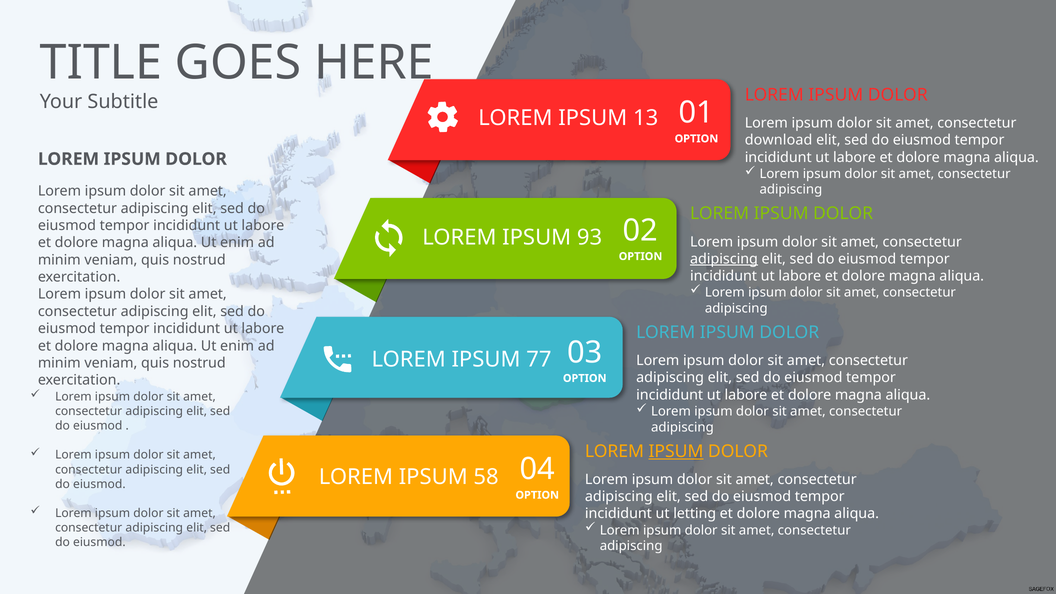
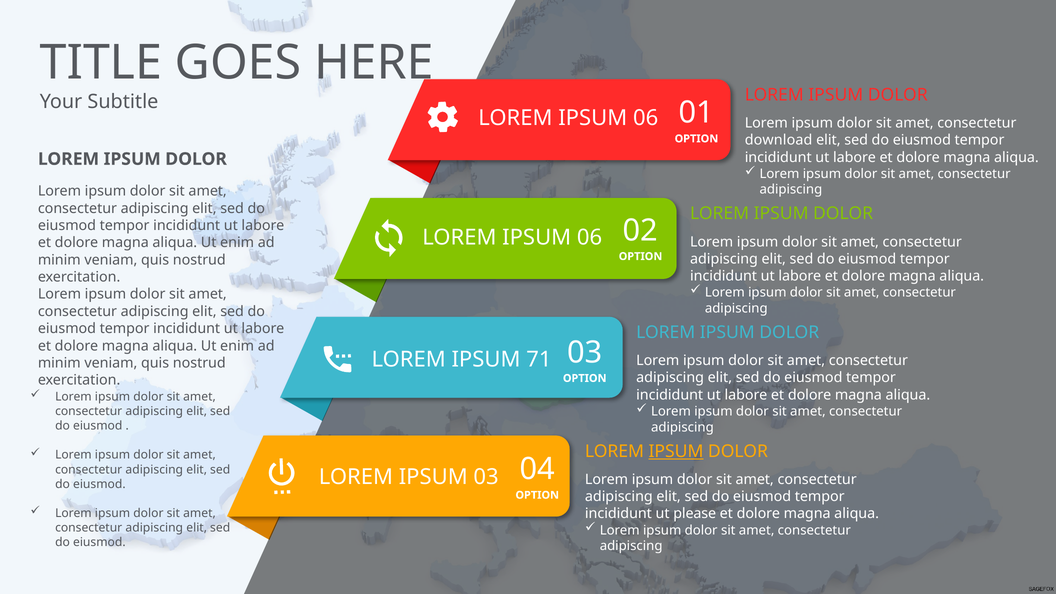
13: 13 -> 06 (646, 118)
93: 93 -> 06 (590, 238)
adipiscing underline: present -> none (724, 259)
77: 77 -> 71 (539, 360)
IPSUM 58: 58 -> 03 (486, 477)
letting: letting -> please (695, 514)
